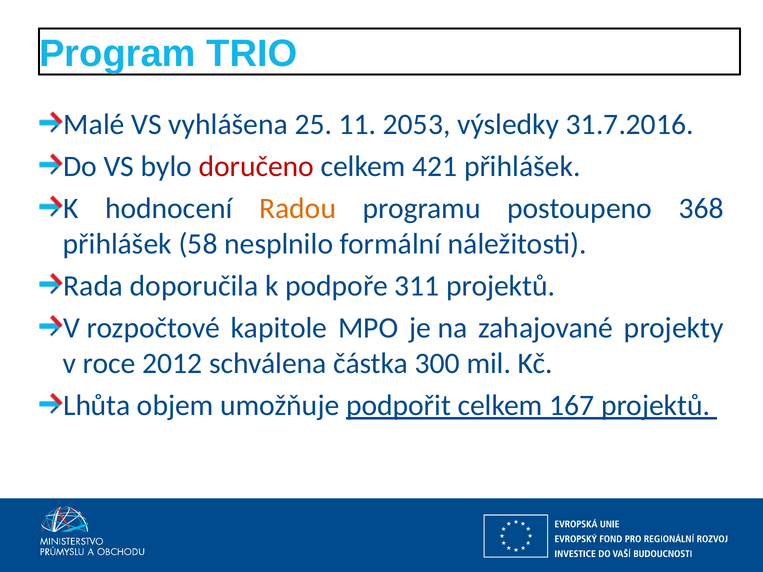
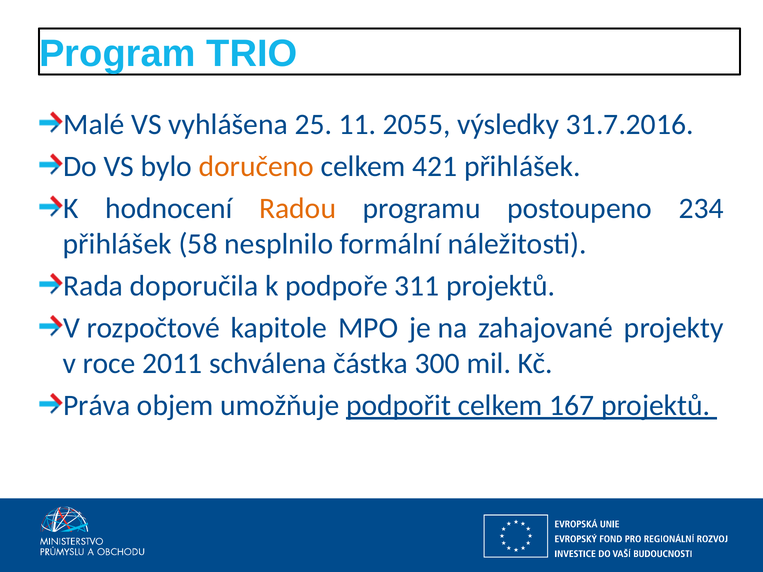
2053: 2053 -> 2055 (417, 124)
doručeno colour: red -> orange (256, 166)
368: 368 -> 234 (701, 208)
2012: 2012 -> 2011 (172, 364)
Lhůta: Lhůta -> Práva (97, 406)
